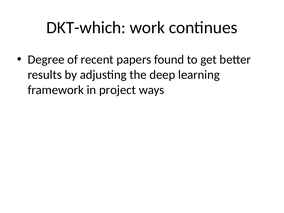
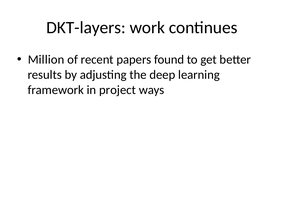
DKT-which: DKT-which -> DKT-layers (86, 27)
Degree: Degree -> Million (46, 60)
